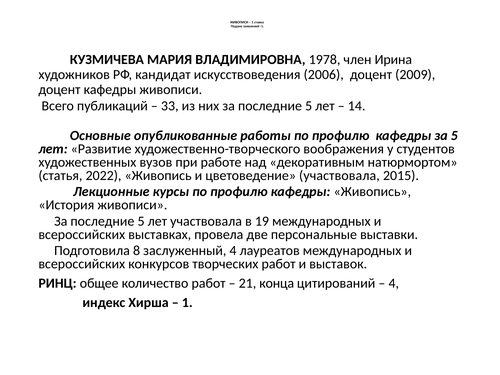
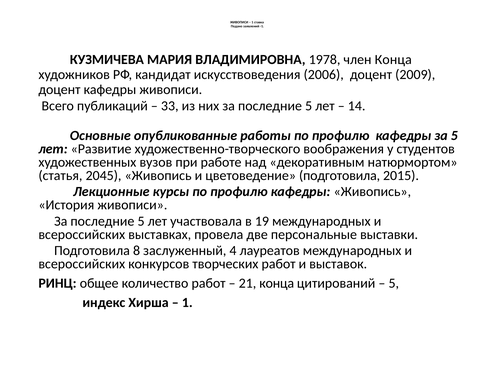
член Ирина: Ирина -> Конца (393, 60)
2022: 2022 -> 2045 (104, 176)
цветоведение участвовала: участвовала -> подготовила (340, 176)
4: 4 -> 5 (394, 283)
